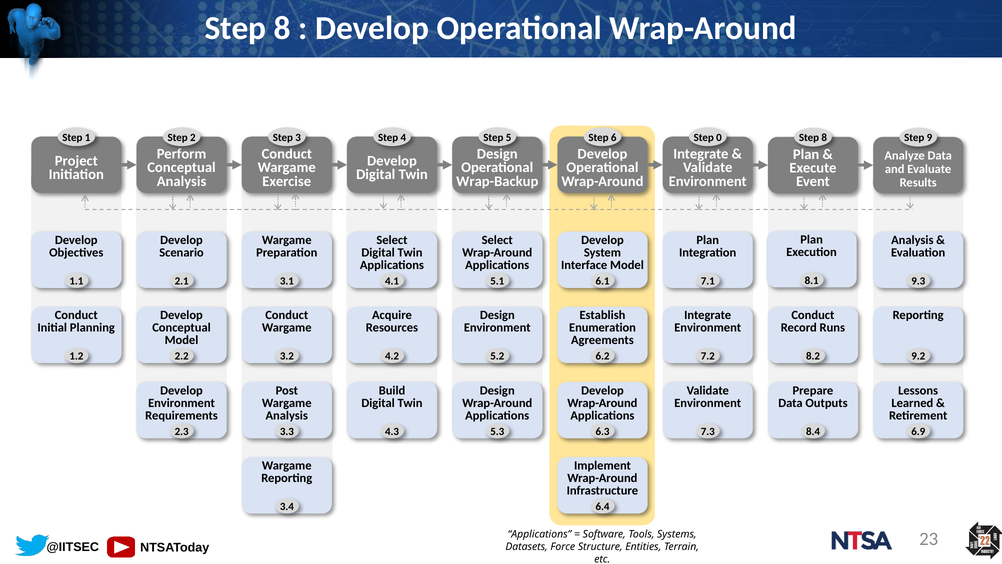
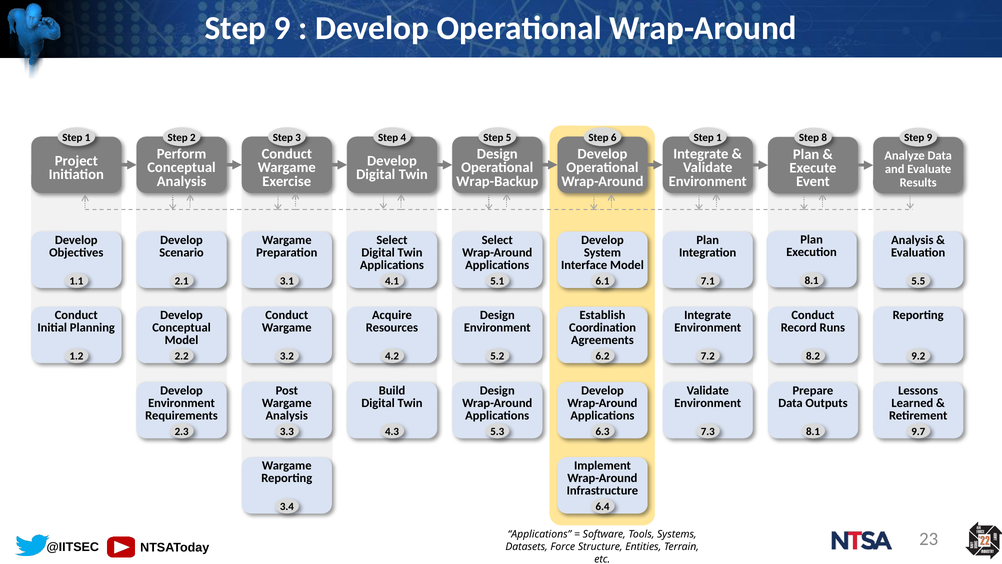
8: 8 -> 9 (282, 28)
0: 0 -> 1 (719, 137)
9.3: 9.3 -> 5.5 (918, 281)
Enumeration: Enumeration -> Coordination (603, 328)
8.4: 8.4 -> 8.1 (813, 431)
6.9: 6.9 -> 9.7 (918, 431)
